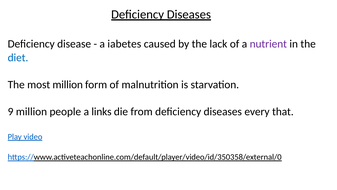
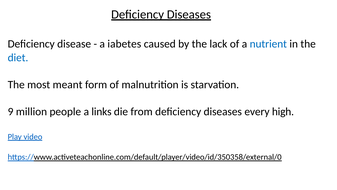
nutrient colour: purple -> blue (268, 44)
most million: million -> meant (68, 84)
that: that -> high (283, 111)
